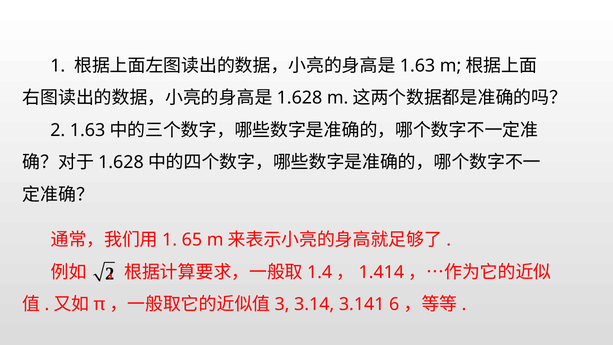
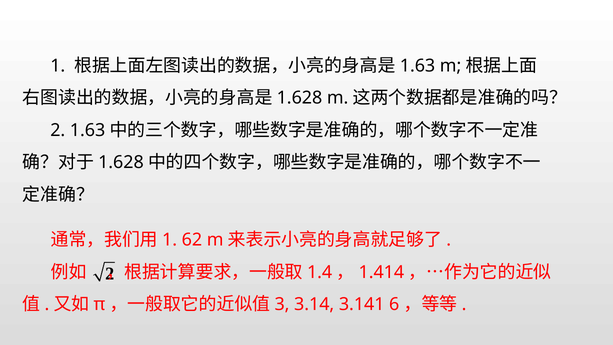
65: 65 -> 62 (192, 240)
